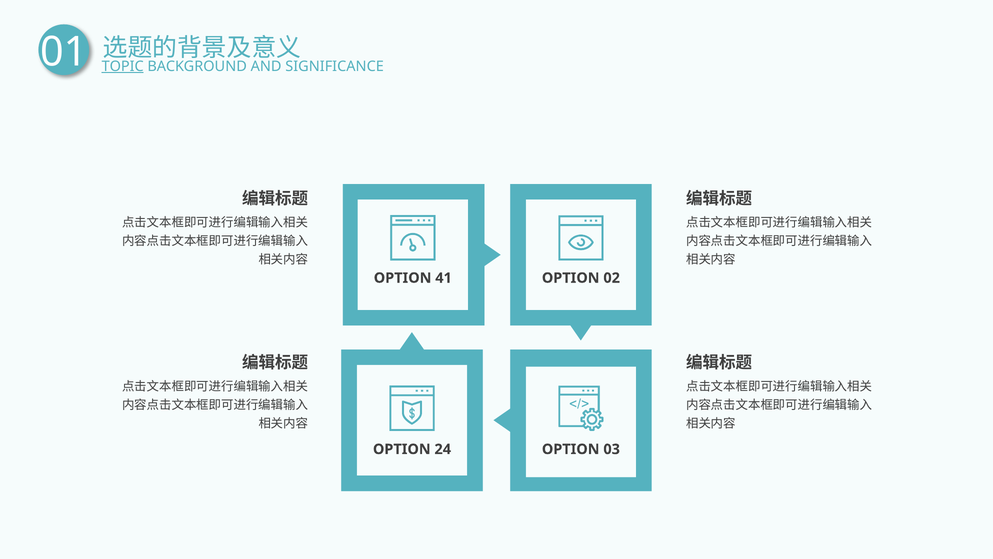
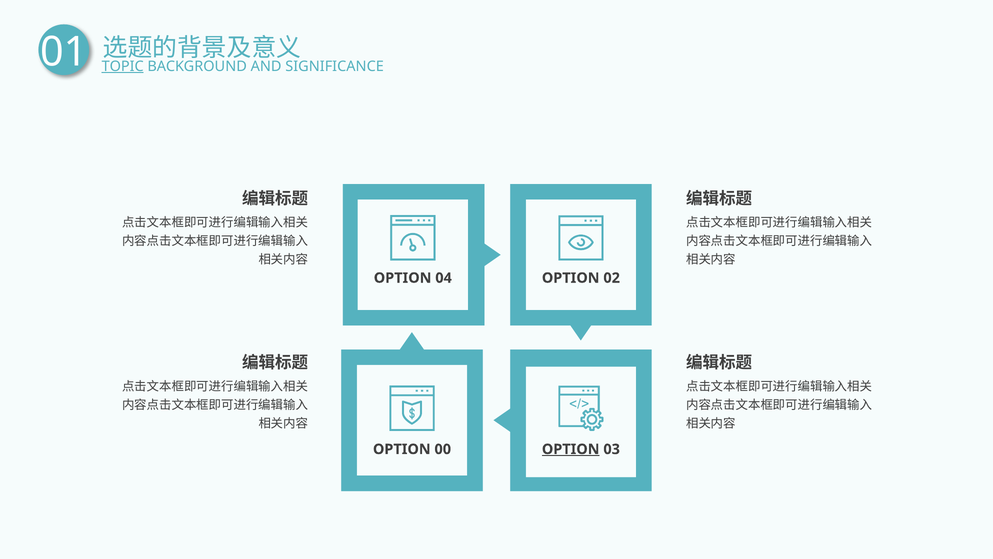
41: 41 -> 04 (444, 278)
24: 24 -> 00 (443, 449)
OPTION underline: none -> present (571, 449)
